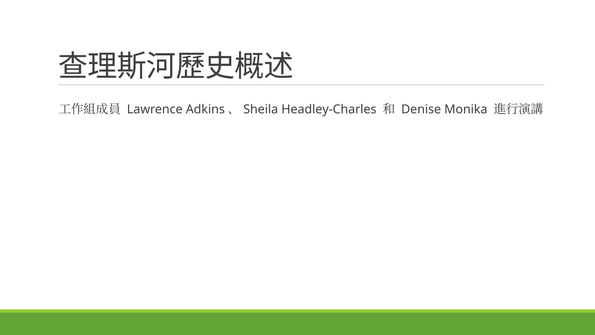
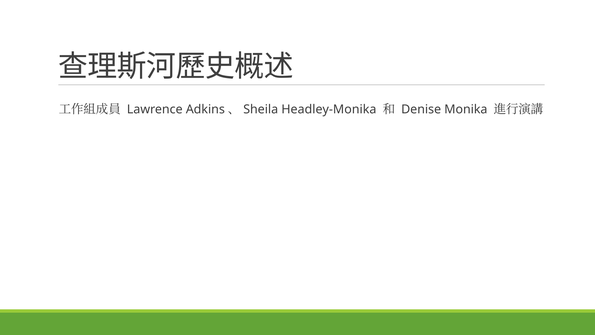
Headley-Charles: Headley-Charles -> Headley-Monika (329, 109)
